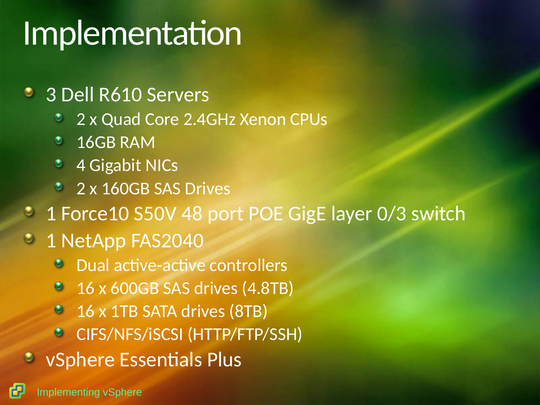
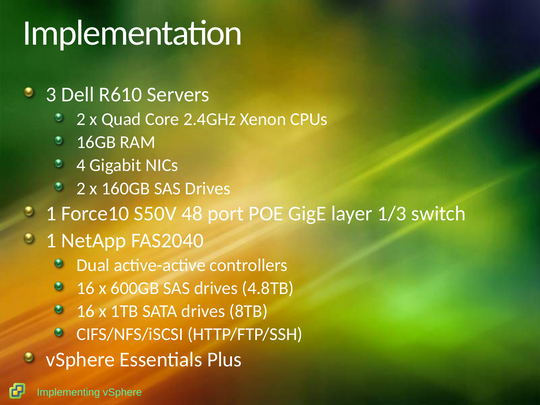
0/3: 0/3 -> 1/3 (392, 214)
